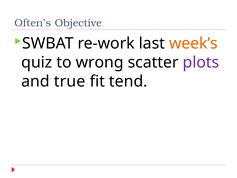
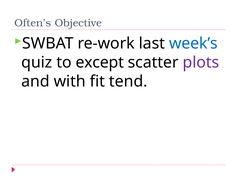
week’s colour: orange -> blue (193, 43)
wrong: wrong -> except (100, 62)
true: true -> with (70, 81)
